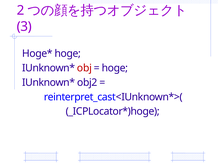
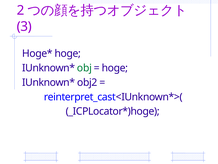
obj colour: red -> green (84, 68)
